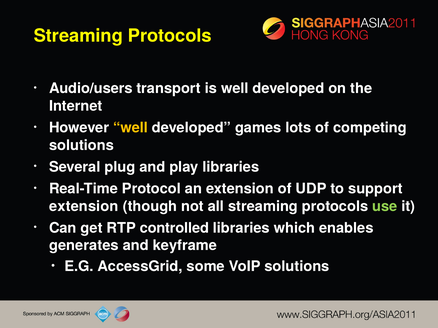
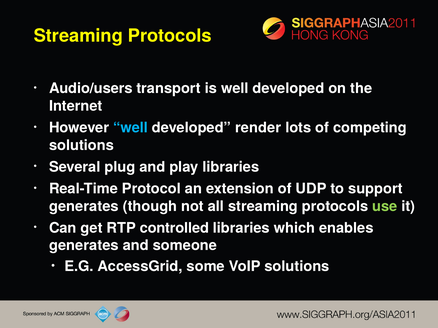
well colour: yellow -> light blue (131, 128)
games: games -> render (258, 128)
extension: extension -> generates (84, 207)
keyframe: keyframe -> someone (185, 246)
